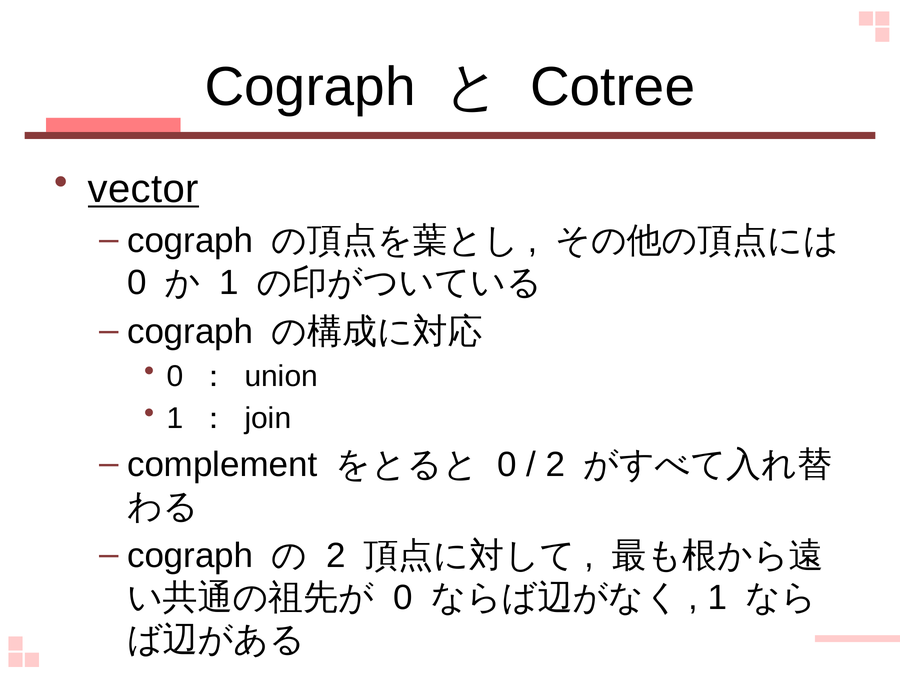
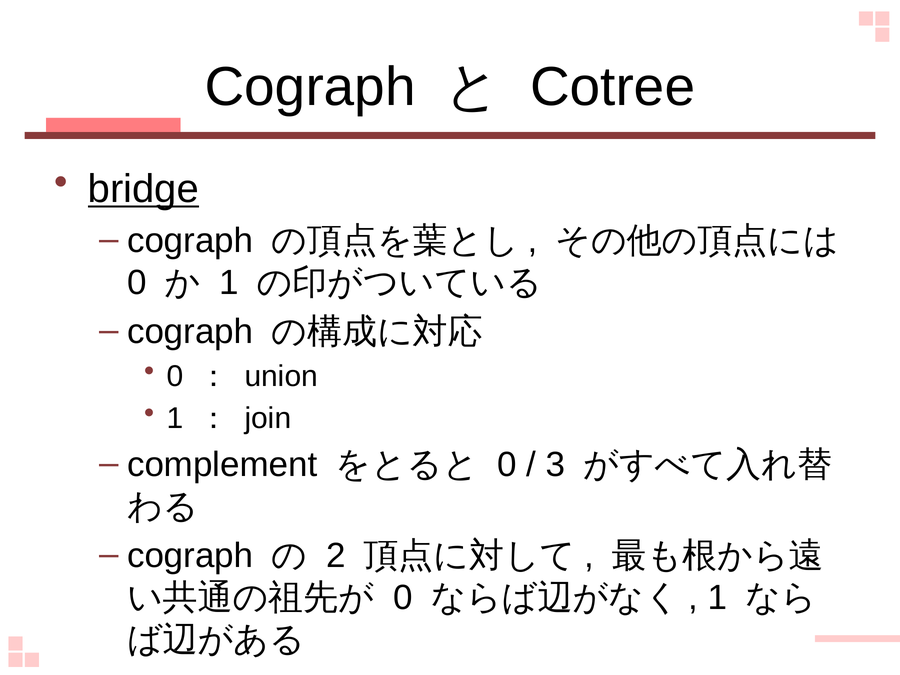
vector: vector -> bridge (143, 189)
2: 2 -> 3 (555, 465)
